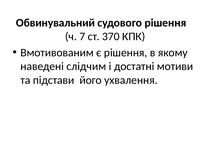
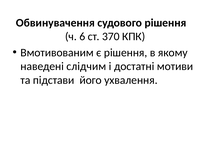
Обвинувальний: Обвинувальний -> Обвинувачення (55, 23)
7: 7 -> 6 (82, 37)
